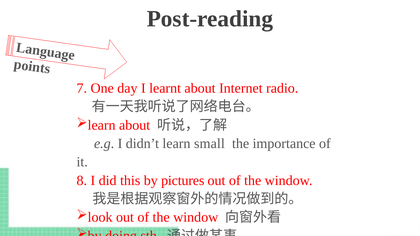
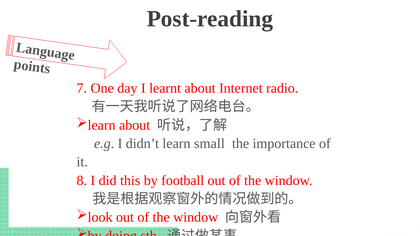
pictures: pictures -> football (183, 181)
